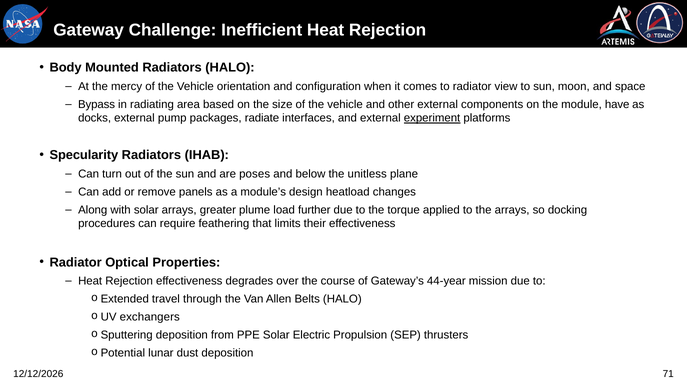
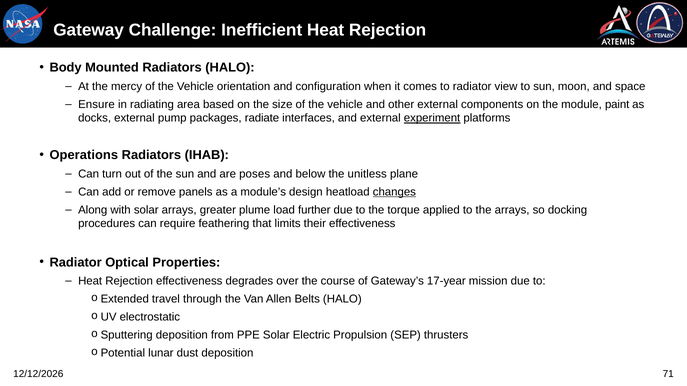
Bypass: Bypass -> Ensure (96, 105)
have: have -> paint (617, 105)
Specularity: Specularity -> Operations (84, 155)
changes underline: none -> present (394, 192)
44-year: 44-year -> 17-year (446, 281)
exchangers: exchangers -> electrostatic (150, 318)
